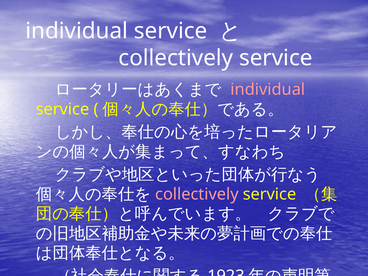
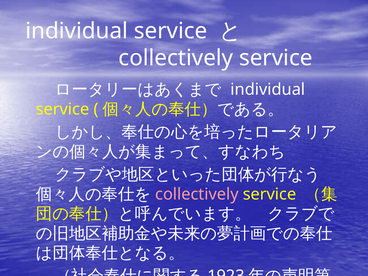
individual colour: pink -> white (268, 89)
